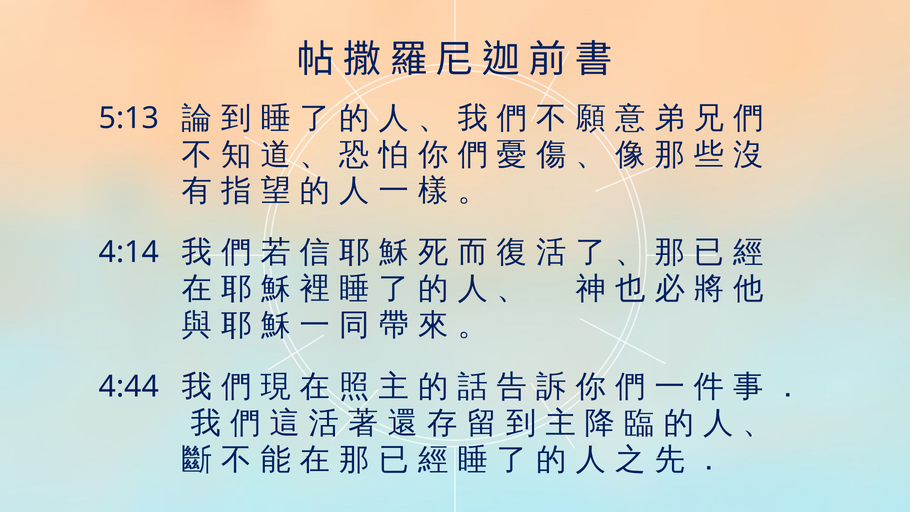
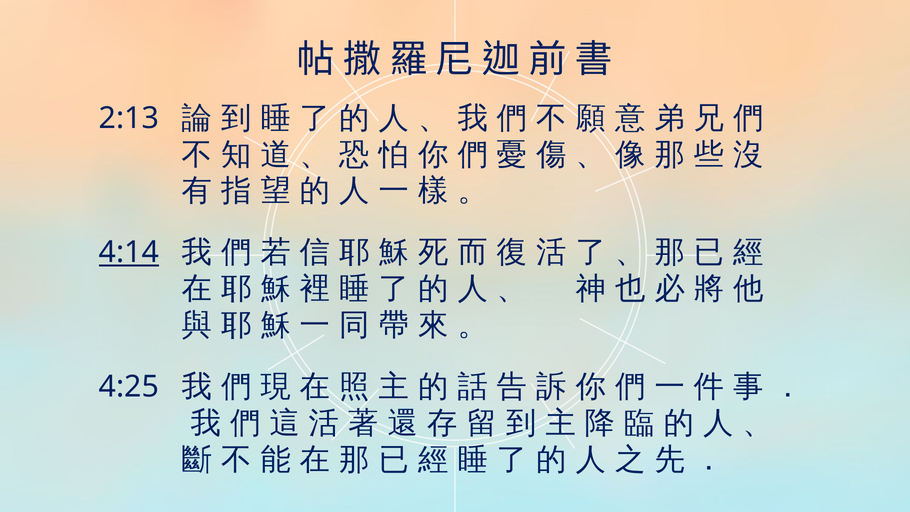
5:13: 5:13 -> 2:13 (129, 118)
4:14 underline: none -> present (129, 252)
4:44: 4:44 -> 4:25 (129, 387)
